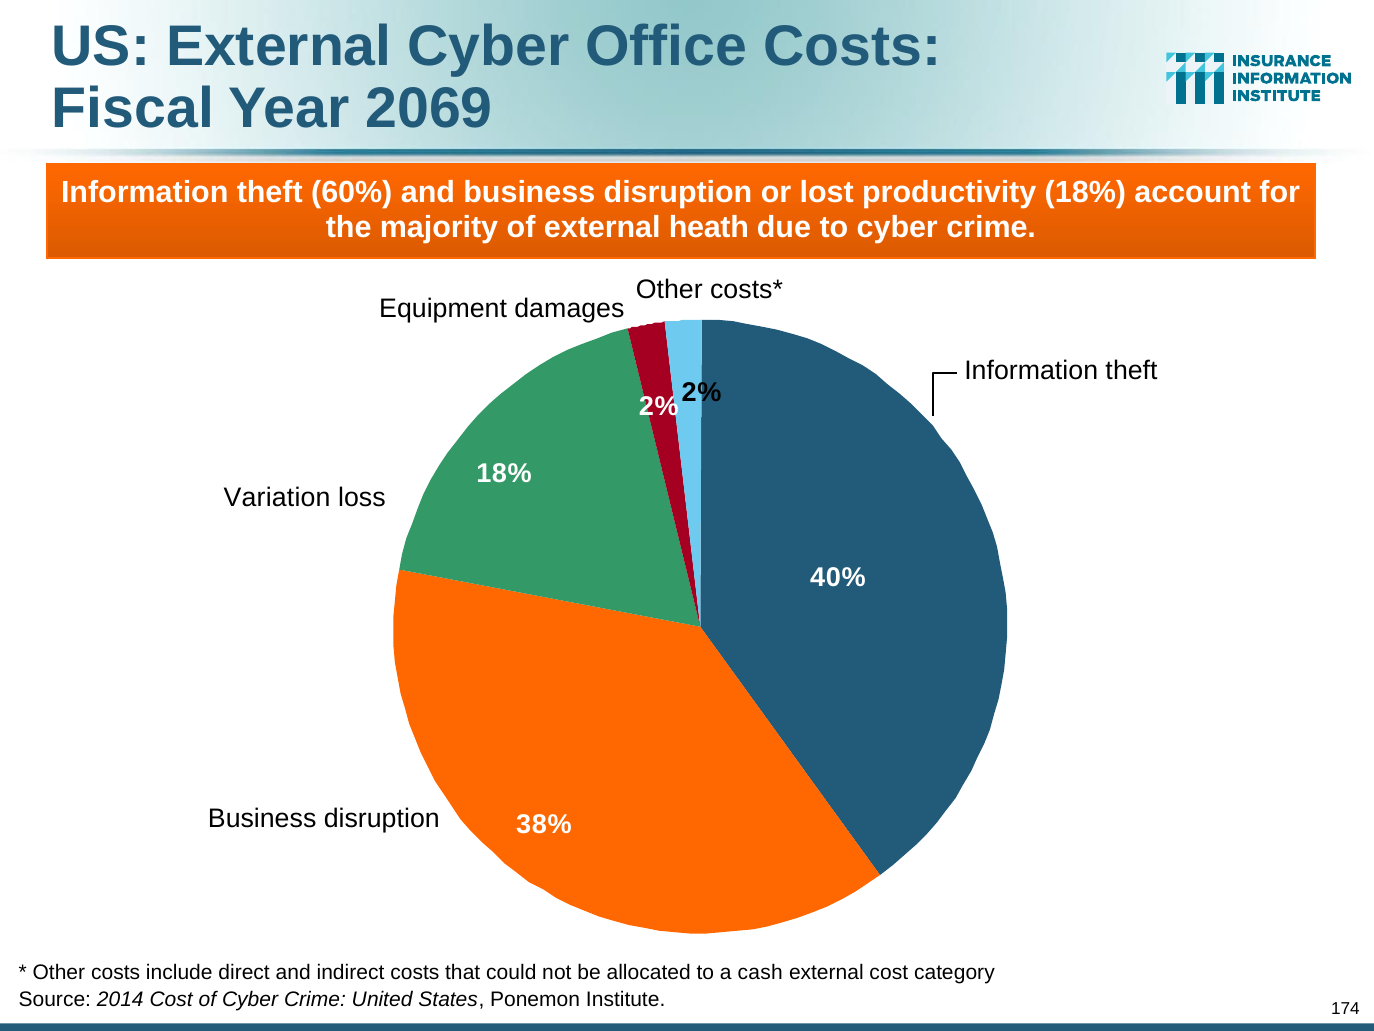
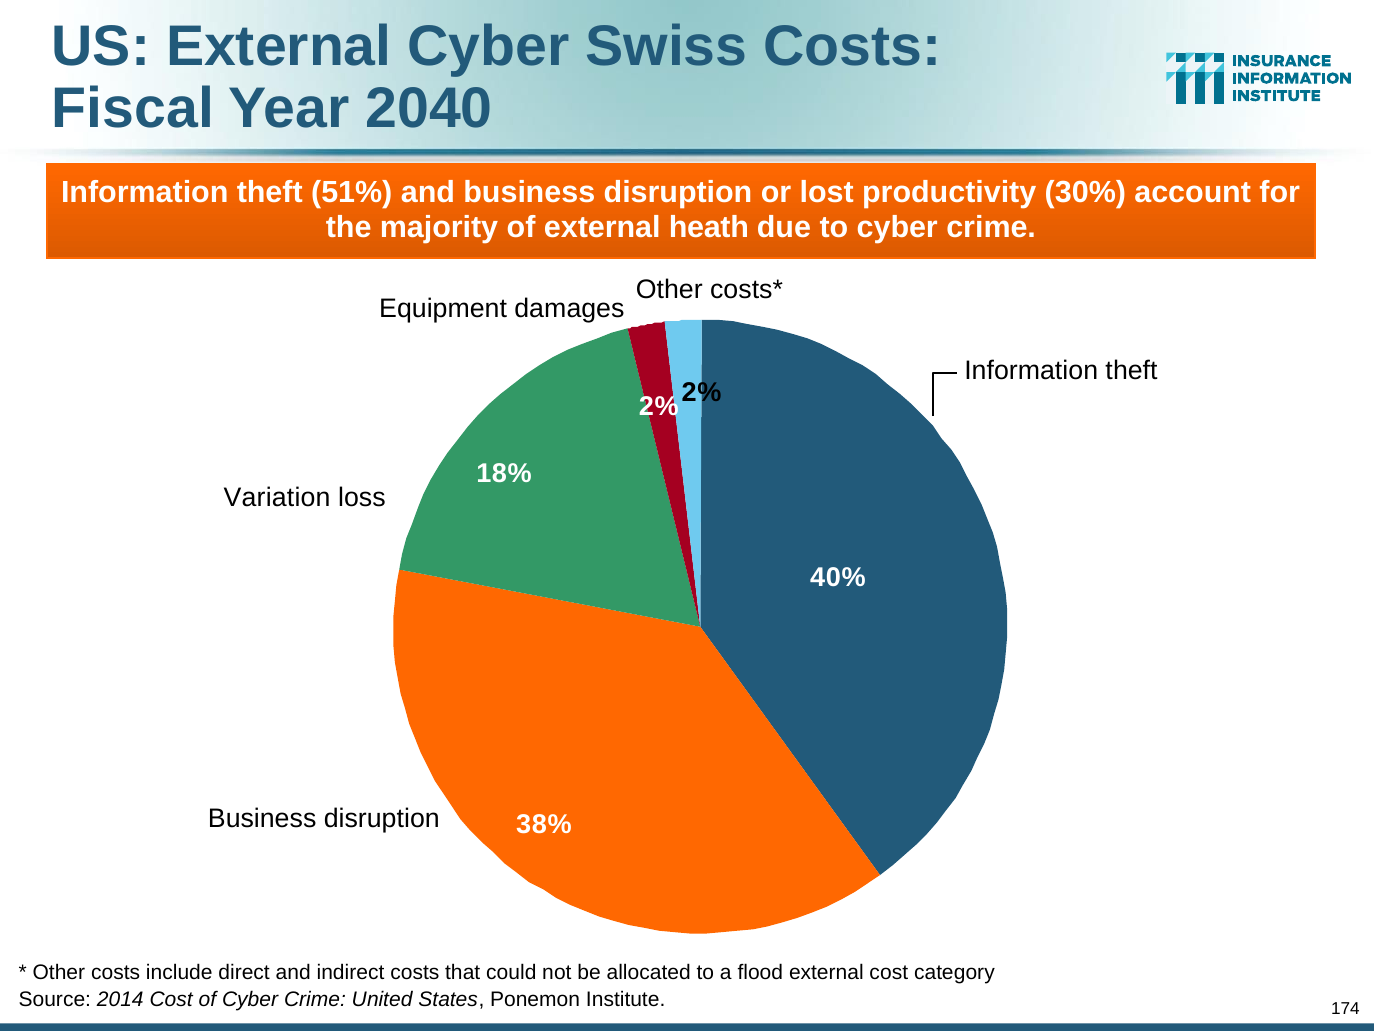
Office: Office -> Swiss (666, 47)
2069: 2069 -> 2040 (429, 109)
60%: 60% -> 51% (352, 192)
productivity 18%: 18% -> 30% (1085, 192)
cash: cash -> flood (760, 972)
